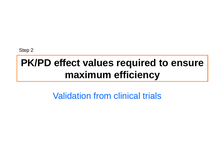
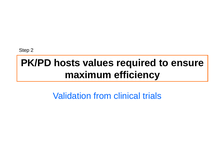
effect: effect -> hosts (67, 63)
